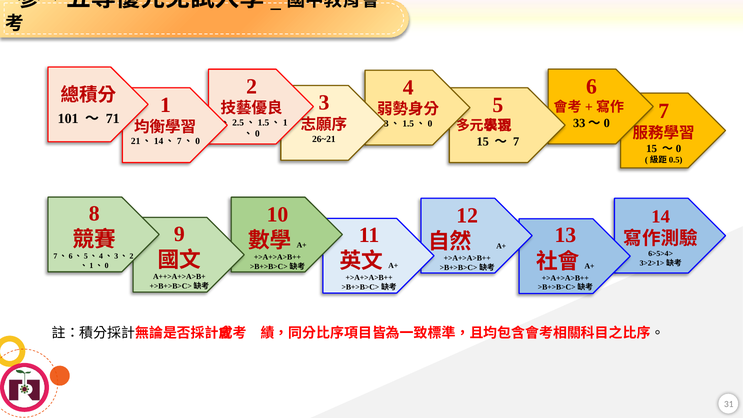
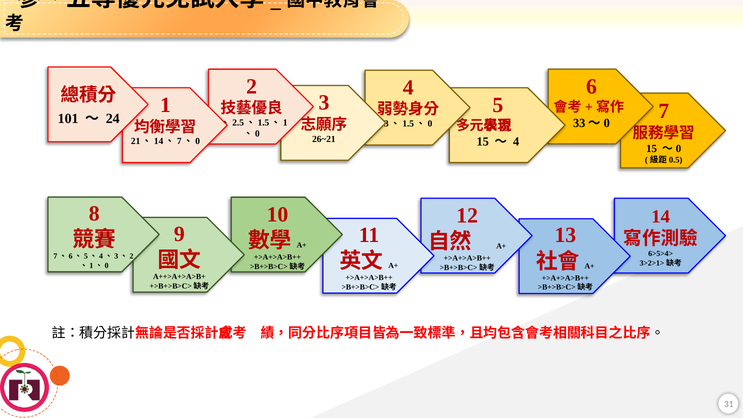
71: 71 -> 24 (113, 119)
7: 7 -> 4 (516, 142)
